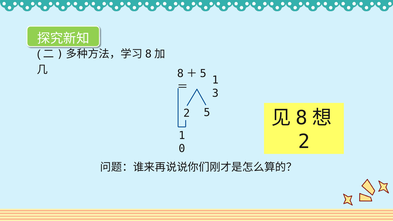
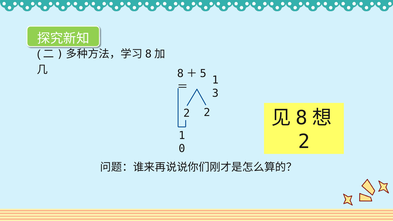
2 5: 5 -> 2 (207, 113)
